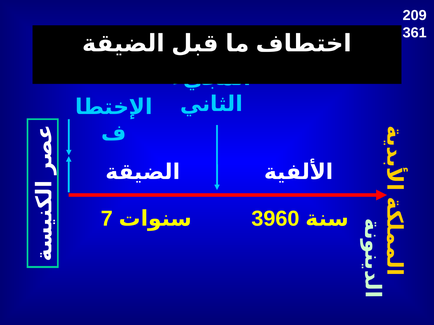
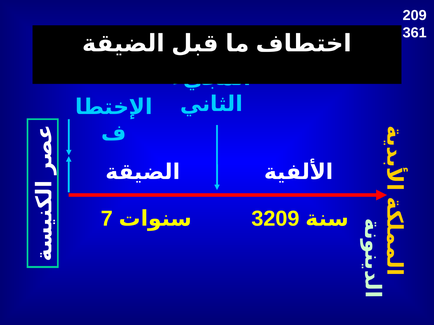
3960: 3960 -> 3209 (275, 219)
